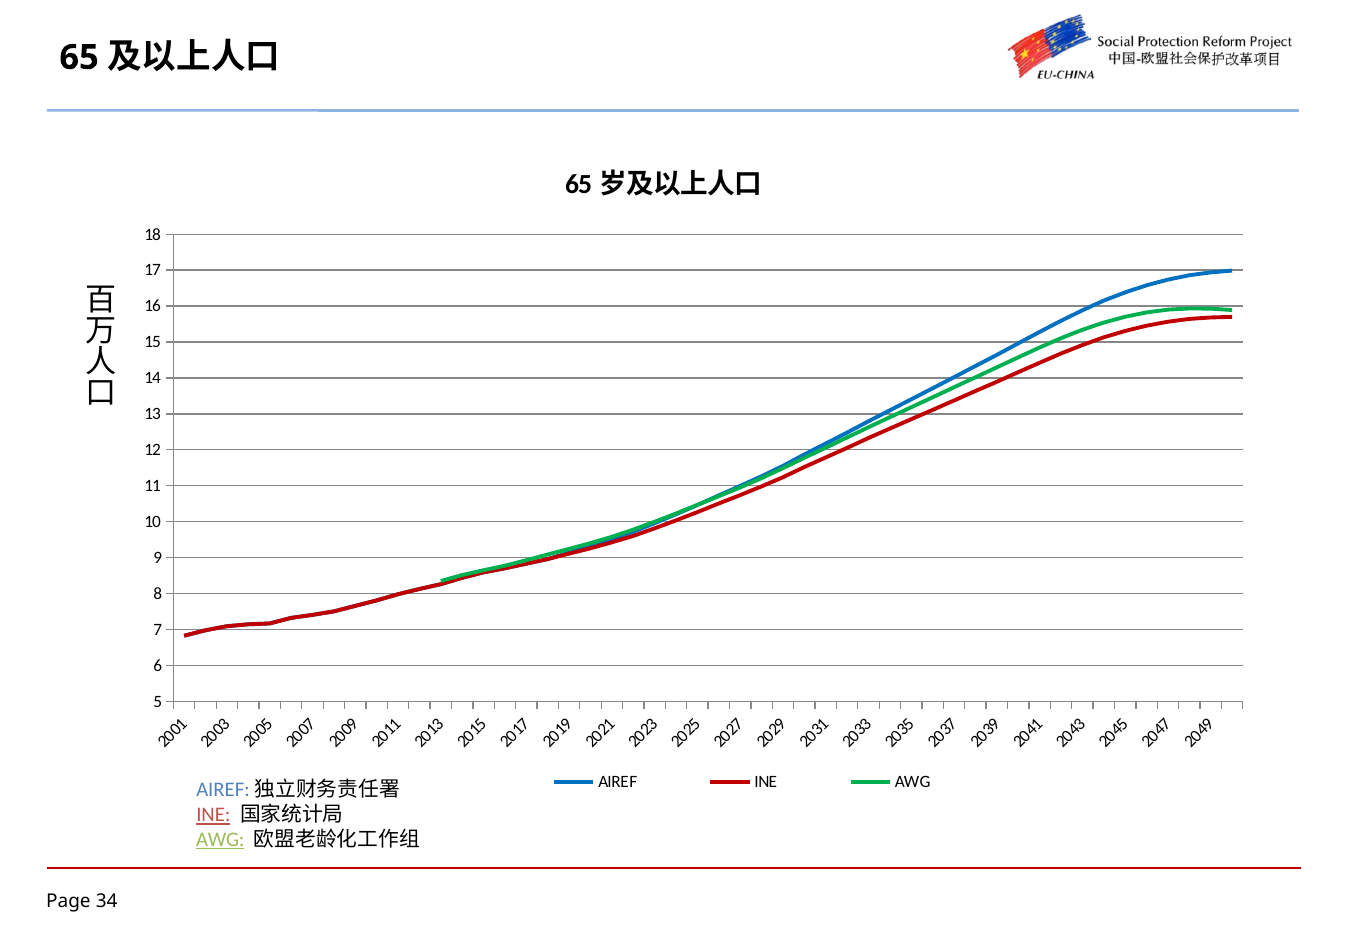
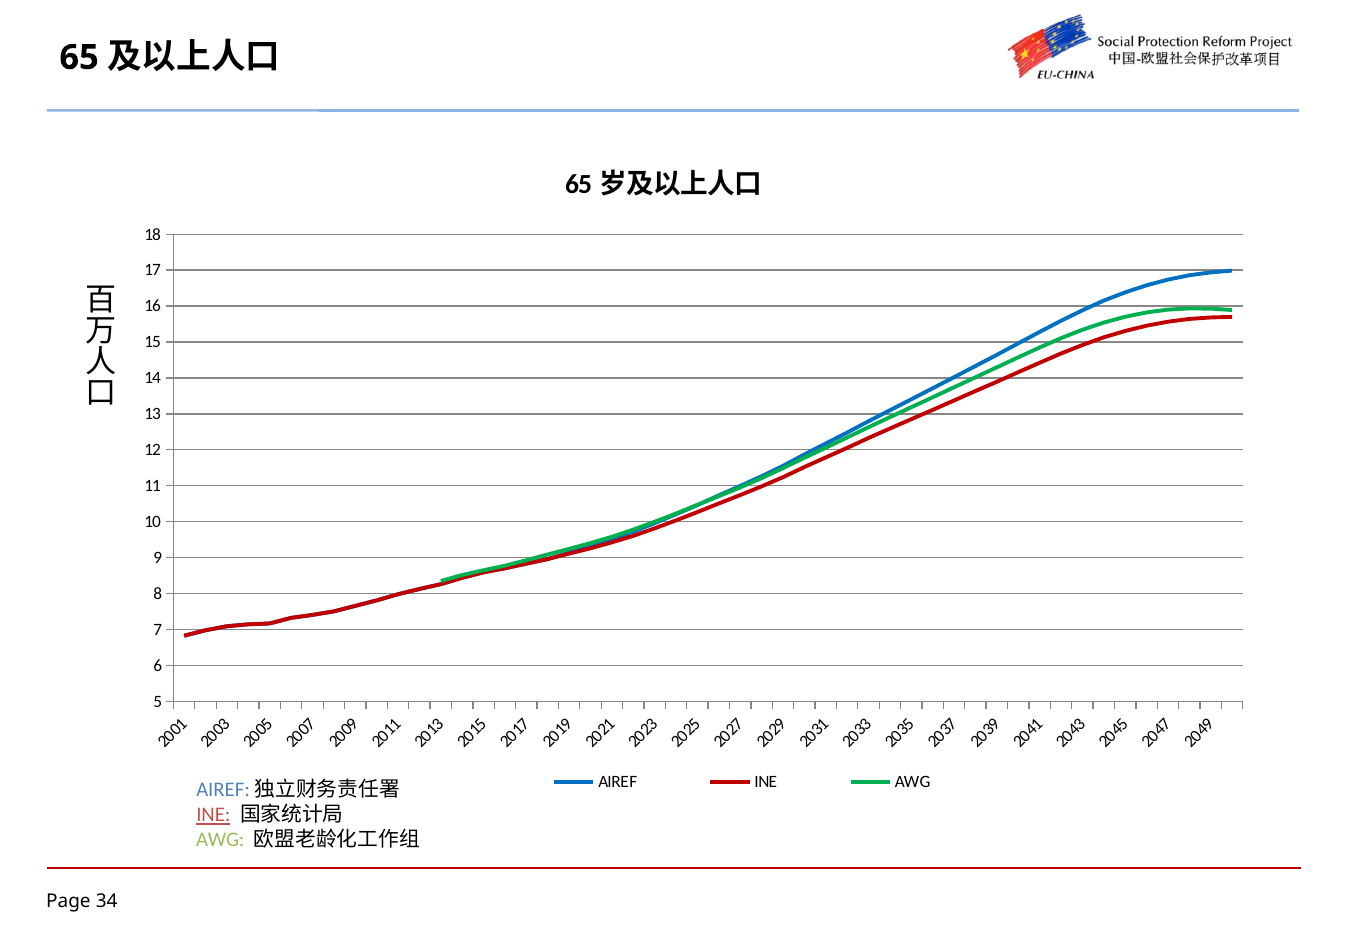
AWG underline: present -> none (220, 840)
